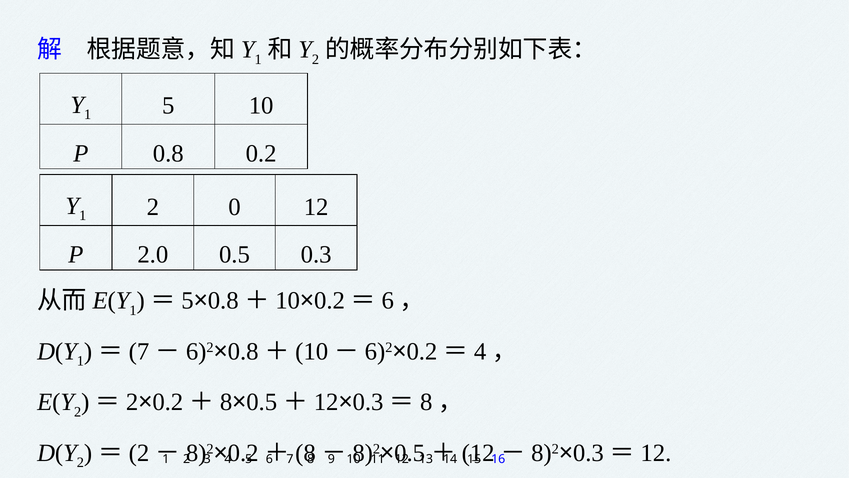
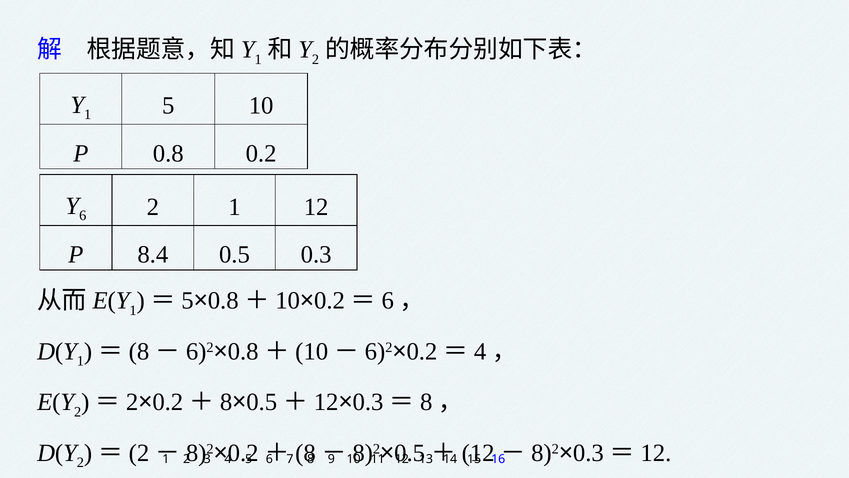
1: 1 -> 6 (83, 216)
2 0: 0 -> 1 (235, 207)
2.0: 2.0 -> 8.4 (153, 255)
7: 7 -> 8 (139, 351)
